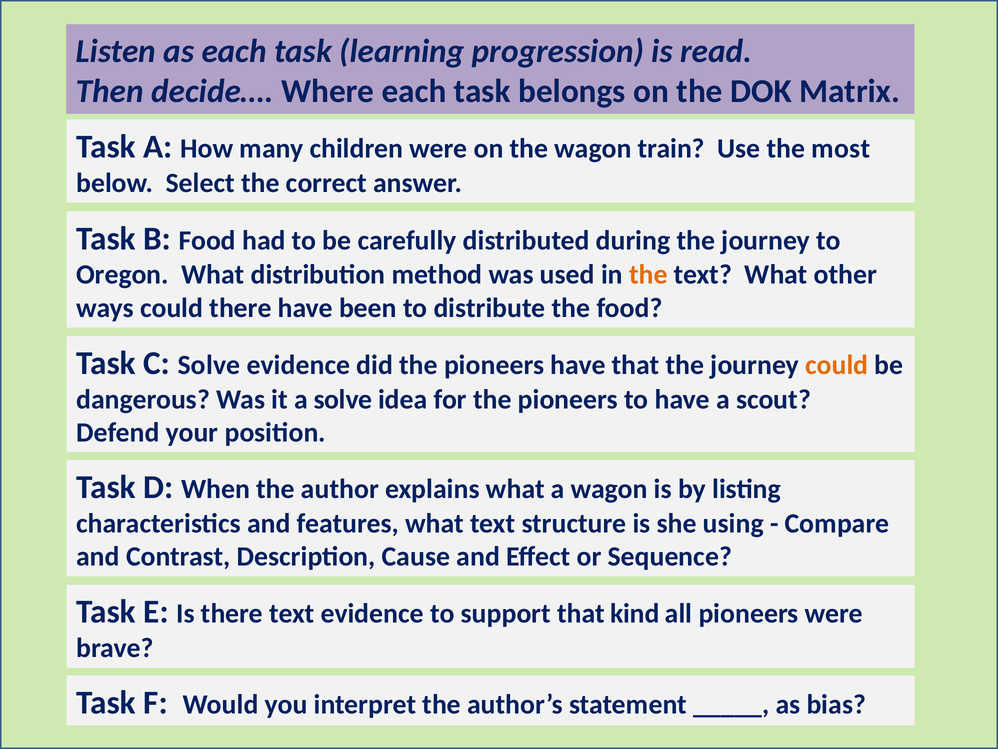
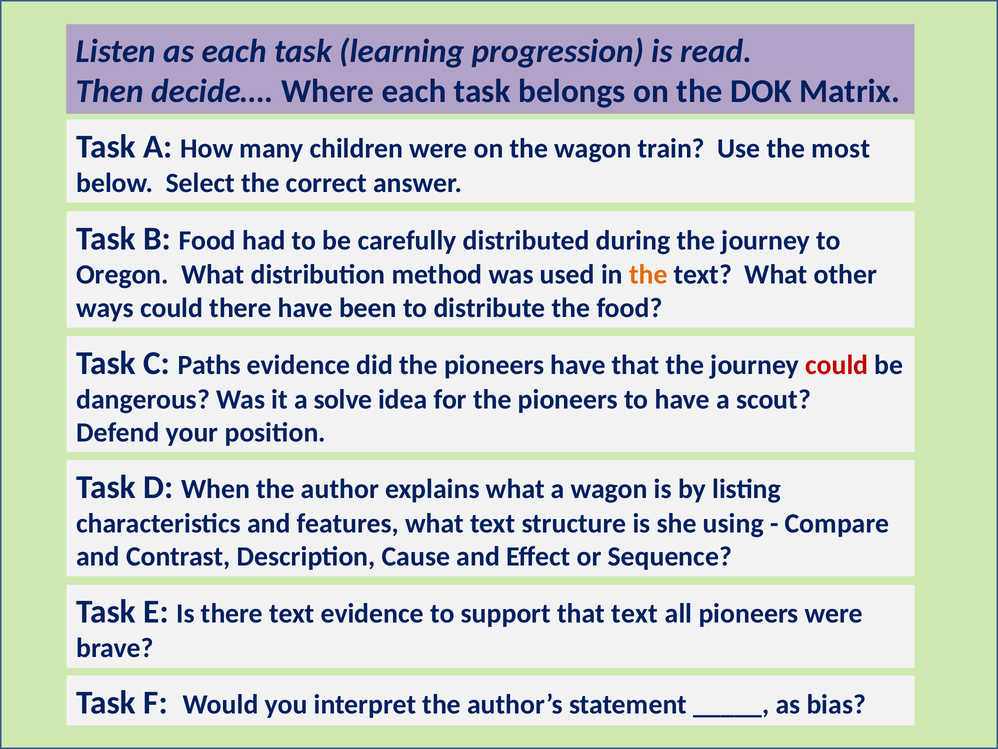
C Solve: Solve -> Paths (209, 365)
could colour: orange -> red (837, 365)
that kind: kind -> text (635, 613)
